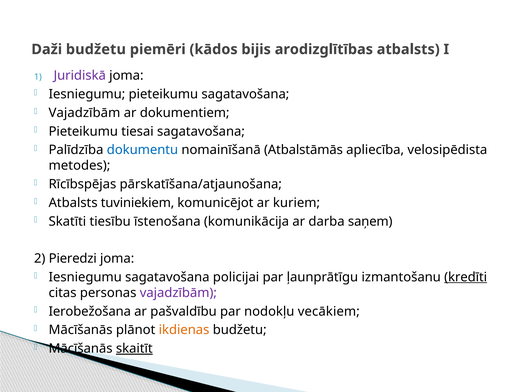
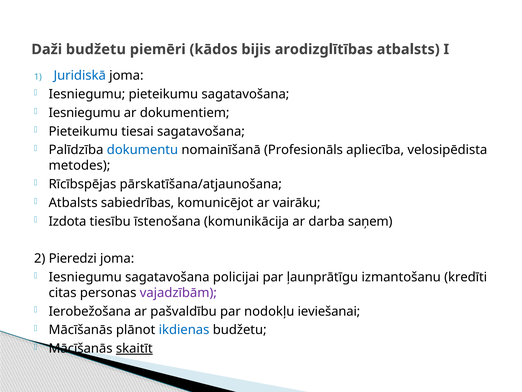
Juridiskā colour: purple -> blue (80, 76)
Vajadzībām: Vajadzībām -> Iesniegumu (85, 113)
Atbalstāmās: Atbalstāmās -> Profesionāls (303, 150)
tuviniekiem: tuviniekiem -> sabiedrības (138, 203)
kuriem: kuriem -> vairāku (297, 203)
Skatīti: Skatīti -> Izdota (67, 221)
kredīti underline: present -> none (466, 277)
vecākiem: vecākiem -> ieviešanai (329, 311)
ikdienas colour: orange -> blue (184, 330)
